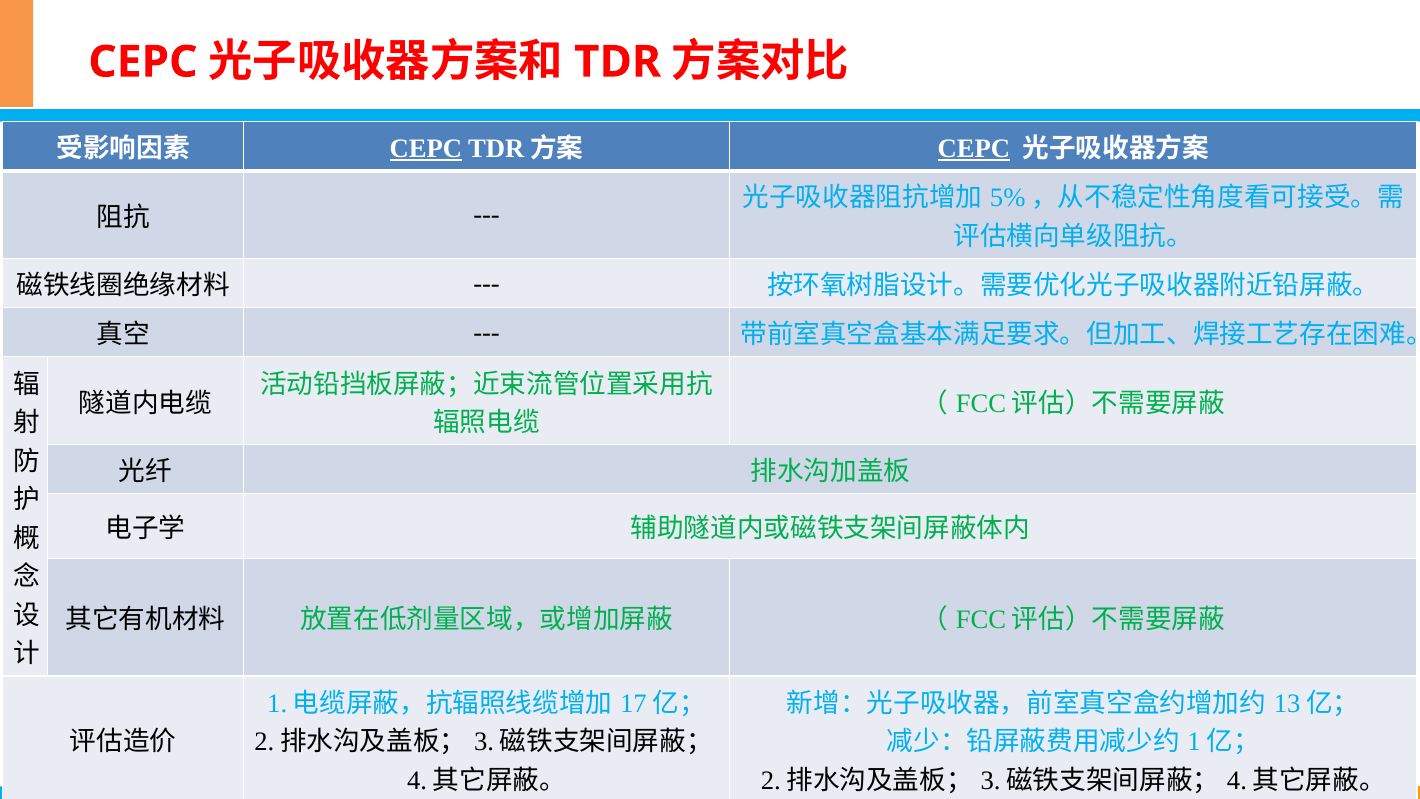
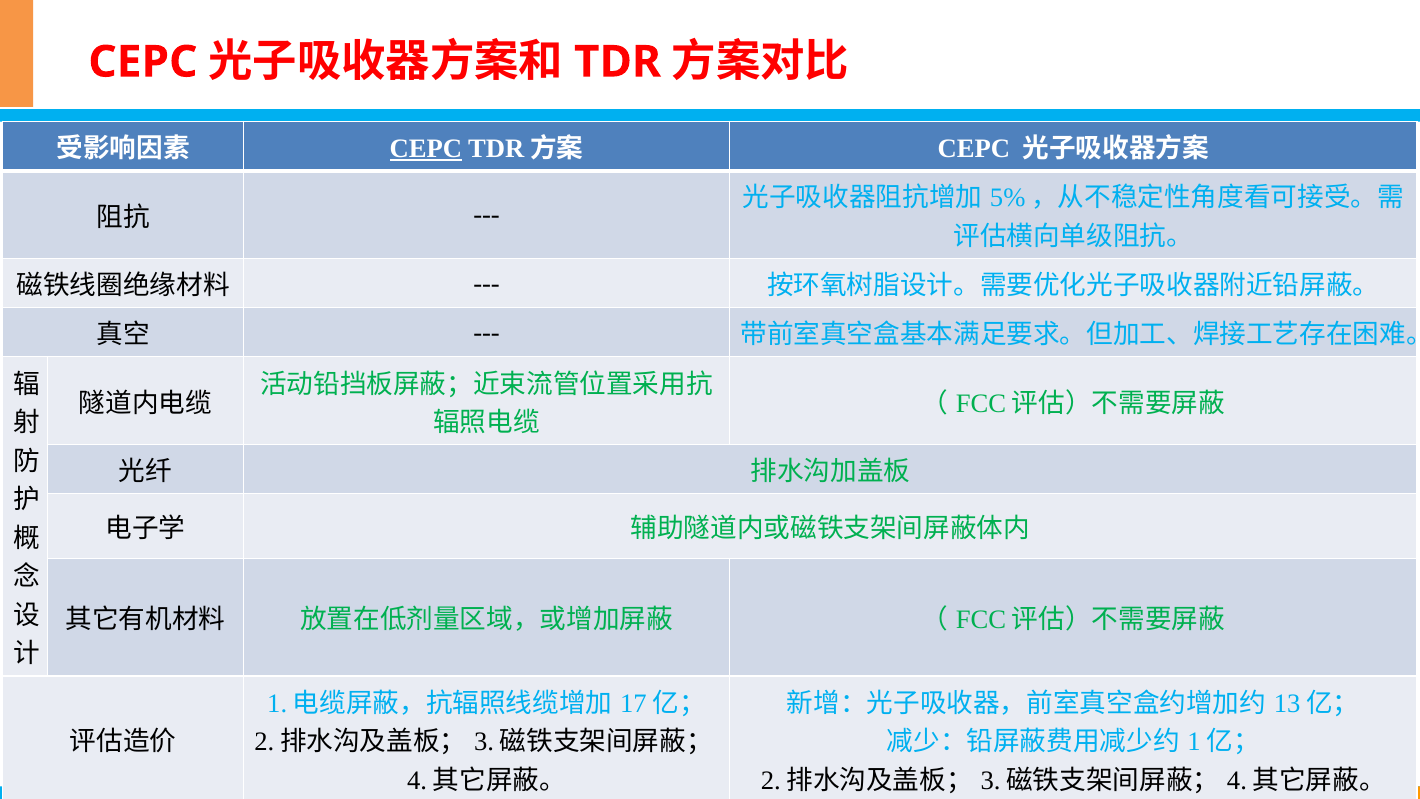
CEPC underline: present -> none (974, 149)
